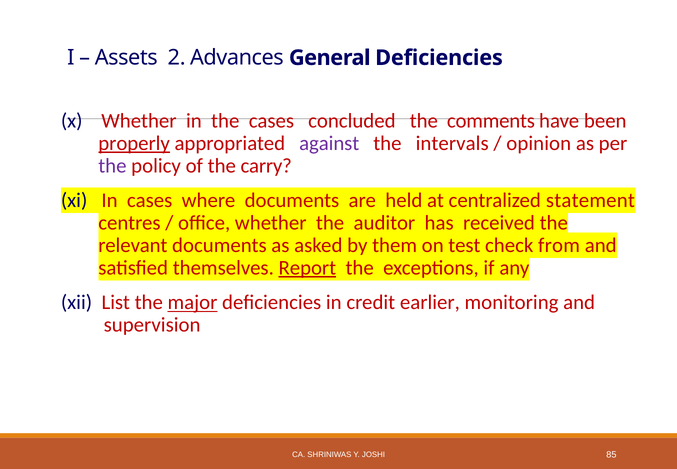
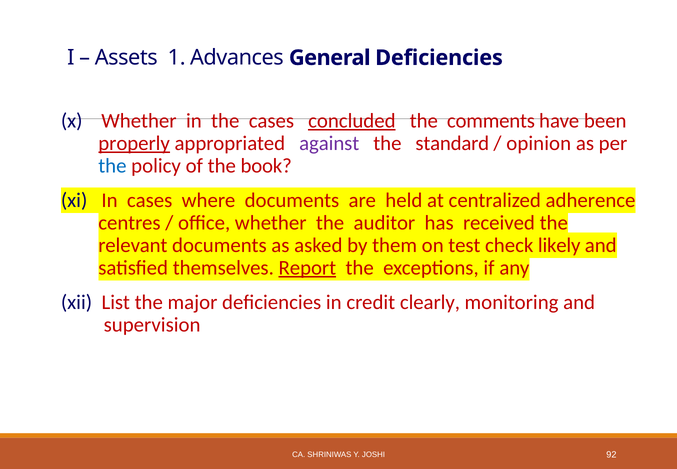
2: 2 -> 1 (177, 58)
concluded underline: none -> present (352, 121)
intervals: intervals -> standard (452, 143)
the colour: purple -> blue (112, 166)
carry: carry -> book (266, 166)
statement: statement -> adherence (591, 200)
from: from -> likely (559, 245)
major underline: present -> none (192, 302)
earlier: earlier -> clearly (430, 302)
85: 85 -> 92 (611, 455)
